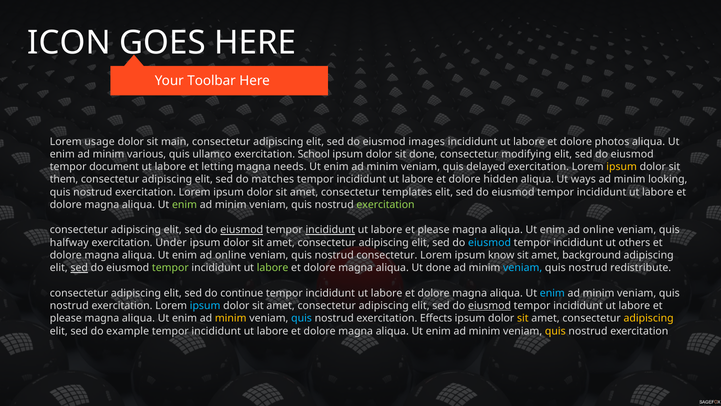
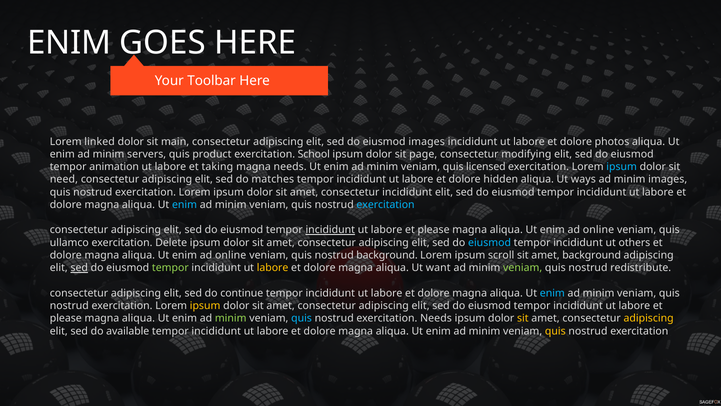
ICON: ICON -> ENIM (69, 43)
usage: usage -> linked (100, 141)
various: various -> servers (147, 154)
ullamco: ullamco -> product (212, 154)
sit done: done -> page (423, 154)
document: document -> animation (114, 167)
letting: letting -> taking (217, 167)
delayed: delayed -> licensed (486, 167)
ipsum colour: yellow -> light blue (622, 167)
them: them -> need (64, 179)
minim looking: looking -> images (668, 179)
consectetur templates: templates -> incididunt (407, 192)
enim colour: light green -> light blue (184, 205)
exercitation colour: light green -> light blue (386, 205)
eiusmod underline: present -> none (242, 230)
halfway: halfway -> ullamco (69, 242)
Under: Under -> Delete (171, 242)
nostrud consectetur: consectetur -> background (387, 255)
know: know -> scroll (501, 255)
labore colour: light green -> yellow (273, 268)
Ut done: done -> want (438, 268)
veniam colour: light blue -> light green (523, 268)
ipsum colour: light blue -> yellow (205, 306)
eiusmod underline: present -> none (490, 306)
minim colour: yellow -> light green (231, 318)
exercitation Effects: Effects -> Needs (436, 318)
example: example -> available (128, 331)
